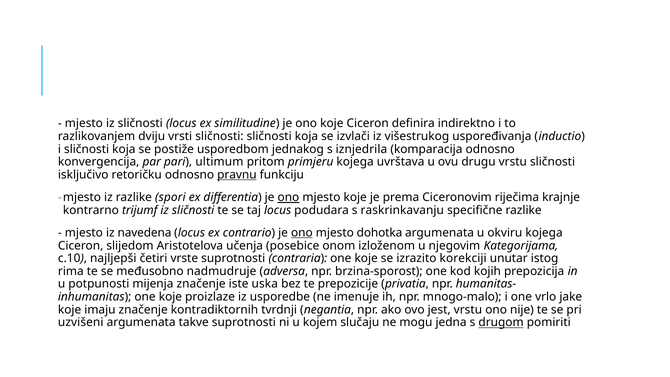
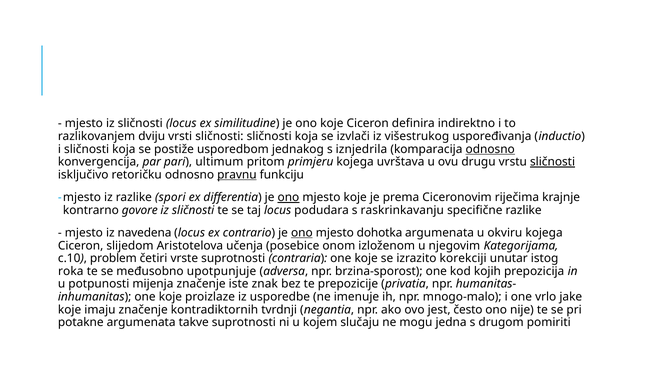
odnosno underline: none -> present (490, 149)
sličnosti underline: none -> present (553, 162)
trijumf: trijumf -> govore (140, 210)
najljepši: najljepši -> problem (113, 258)
rima: rima -> roka (71, 271)
nadmudruje: nadmudruje -> upotpunjuje (222, 271)
uska: uska -> znak (265, 284)
jest vrstu: vrstu -> često (468, 310)
uzvišeni: uzvišeni -> potakne (81, 322)
drugom underline: present -> none (501, 322)
